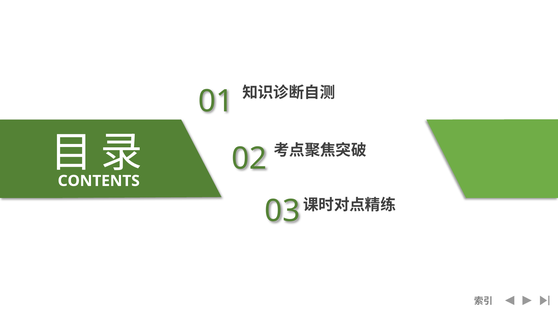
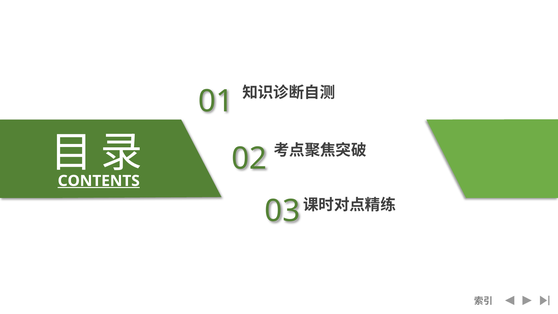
CONTENTS underline: none -> present (99, 181)
